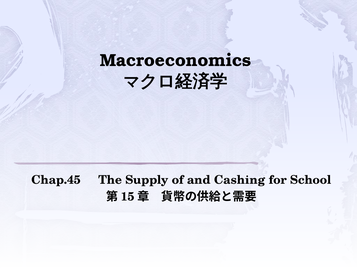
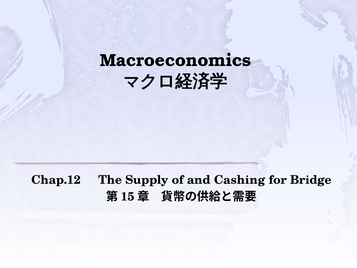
Chap.45: Chap.45 -> Chap.12 (56, 180)
School: School -> Bridge (311, 180)
